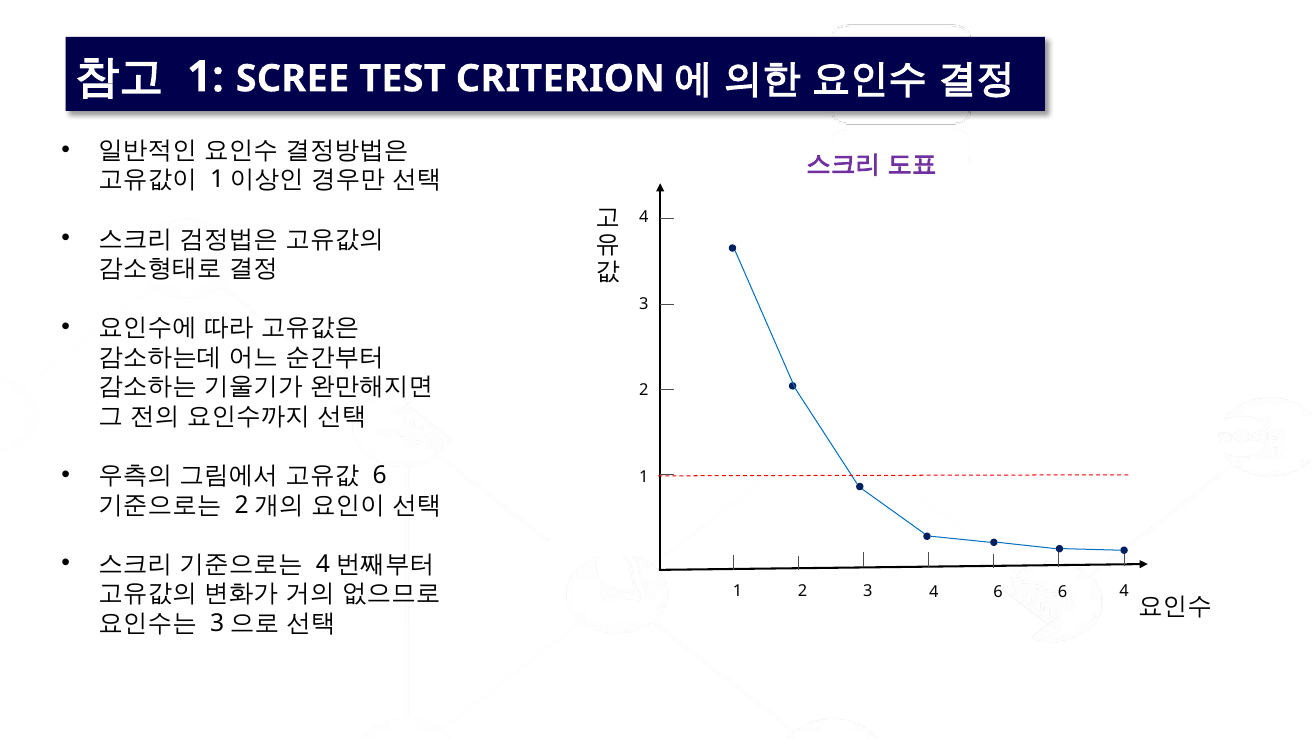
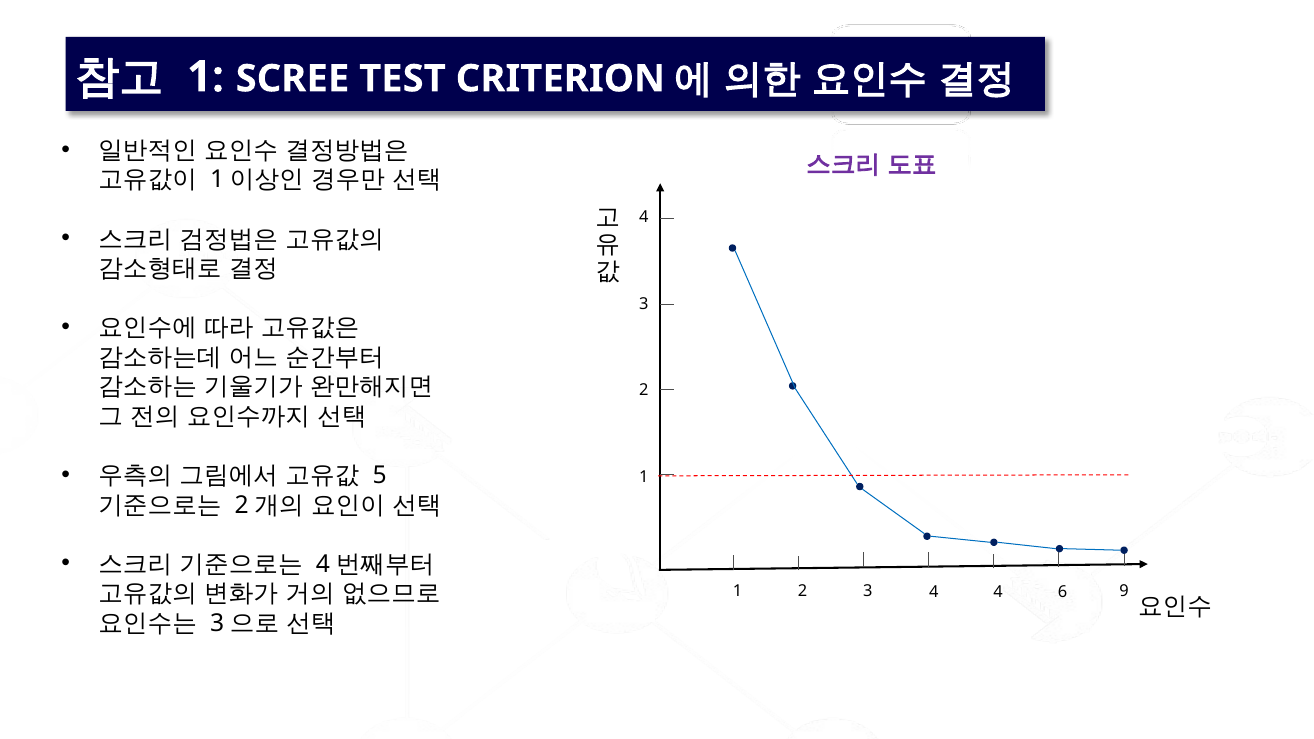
6: 6 -> 5 (380, 475)
4 6: 6 -> 4 (998, 592)
6 4: 4 -> 9 (1124, 591)
